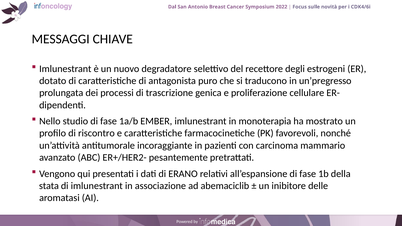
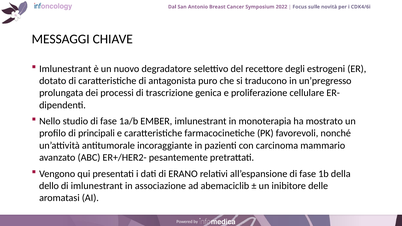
riscontro: riscontro -> principali (96, 133)
stata: stata -> dello (49, 186)
